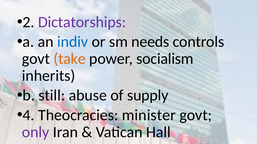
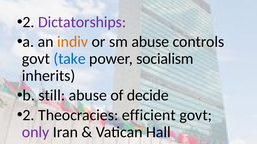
indiv colour: blue -> orange (73, 42)
sm needs: needs -> abuse (150, 42)
take colour: orange -> blue (70, 59)
supply: supply -> decide (148, 96)
4: 4 -> 2 (29, 115)
minister: minister -> efficient (149, 115)
